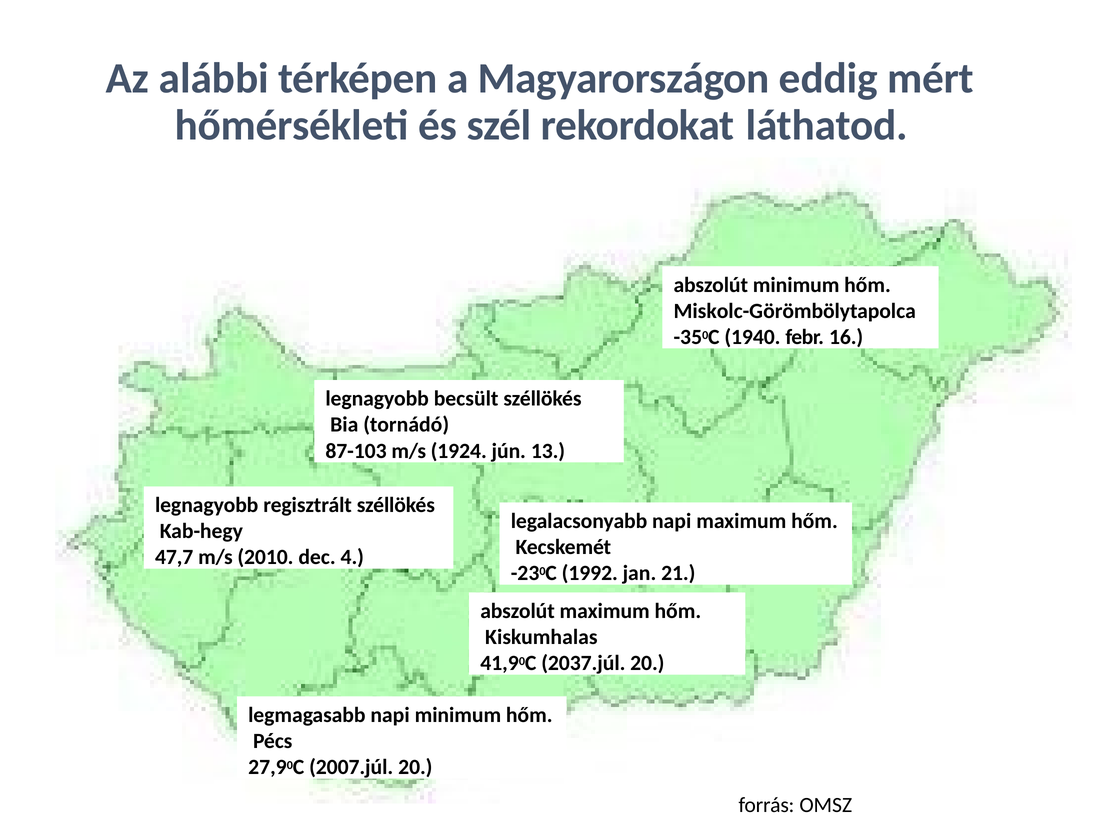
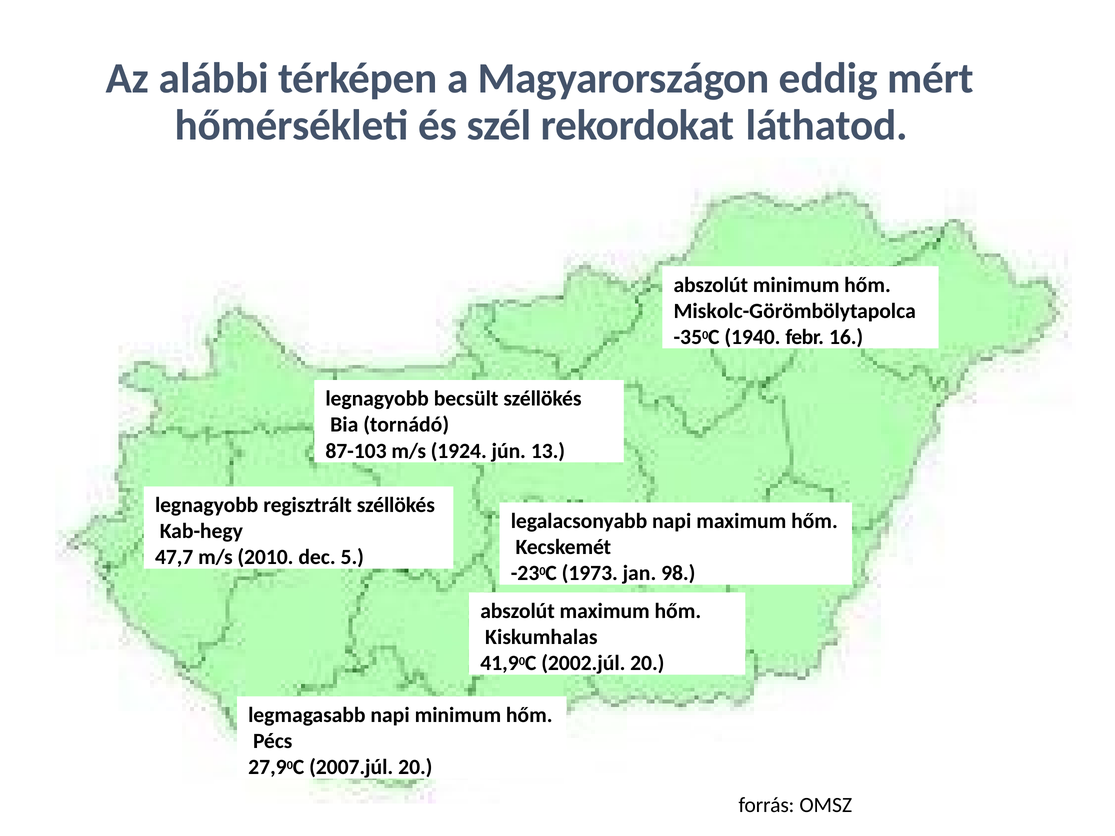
4: 4 -> 5 (352, 557)
1992: 1992 -> 1973 (590, 573)
21: 21 -> 98 (678, 573)
2037.júl: 2037.júl -> 2002.júl (583, 663)
